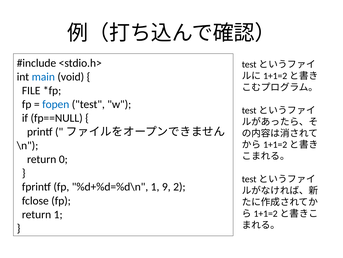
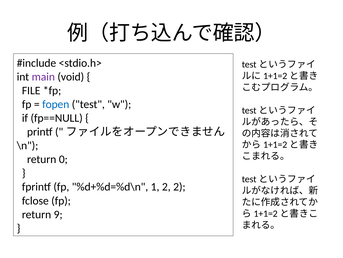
main colour: blue -> purple (43, 77)
1 9: 9 -> 2 (166, 186)
return 1: 1 -> 9 (58, 214)
